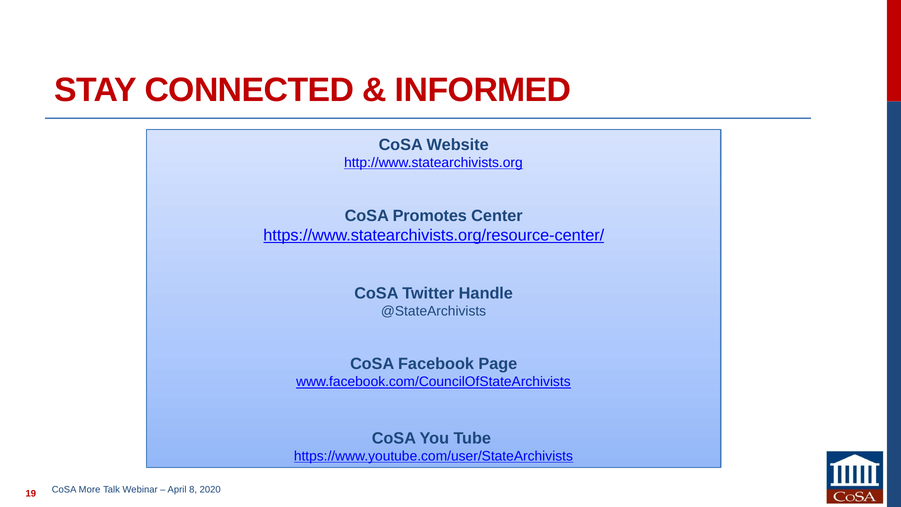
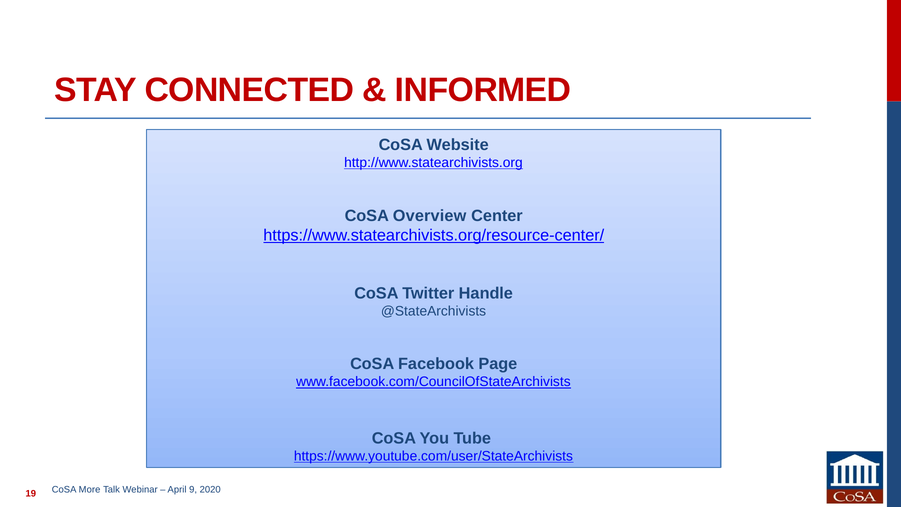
Promotes: Promotes -> Overview (430, 216)
8: 8 -> 9 (193, 490)
